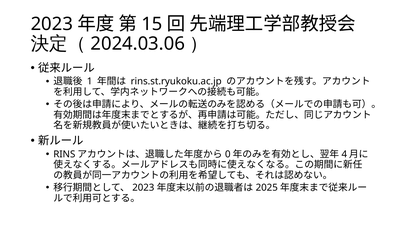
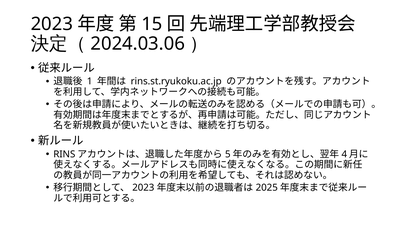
0: 0 -> 5 (228, 154)
